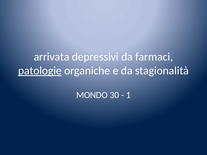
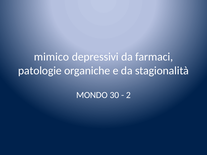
arrivata: arrivata -> mimico (51, 57)
patologie underline: present -> none (40, 71)
1: 1 -> 2 (128, 95)
